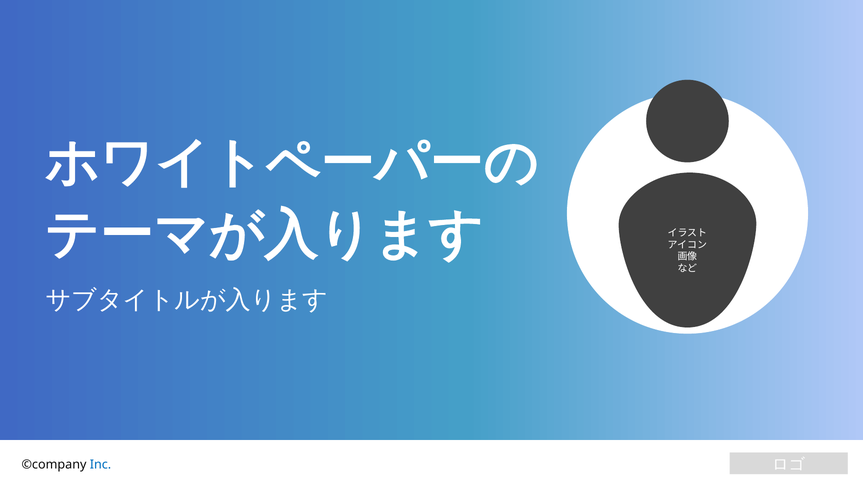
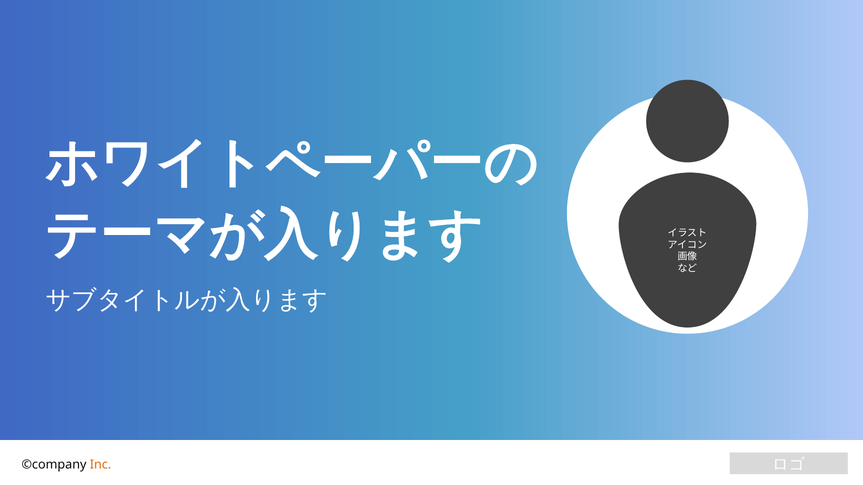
Inc colour: blue -> orange (100, 465)
